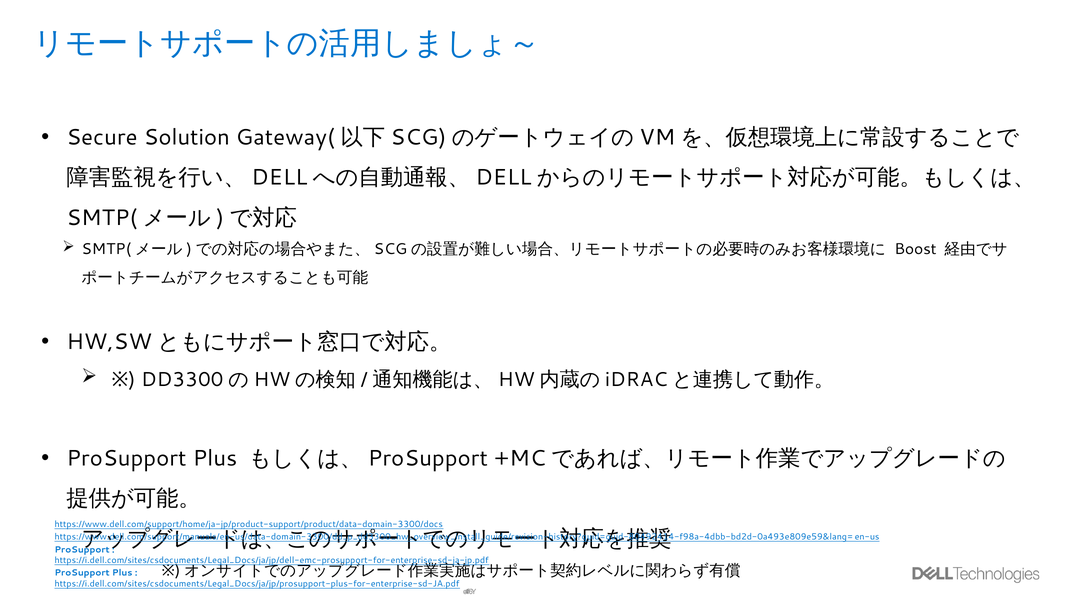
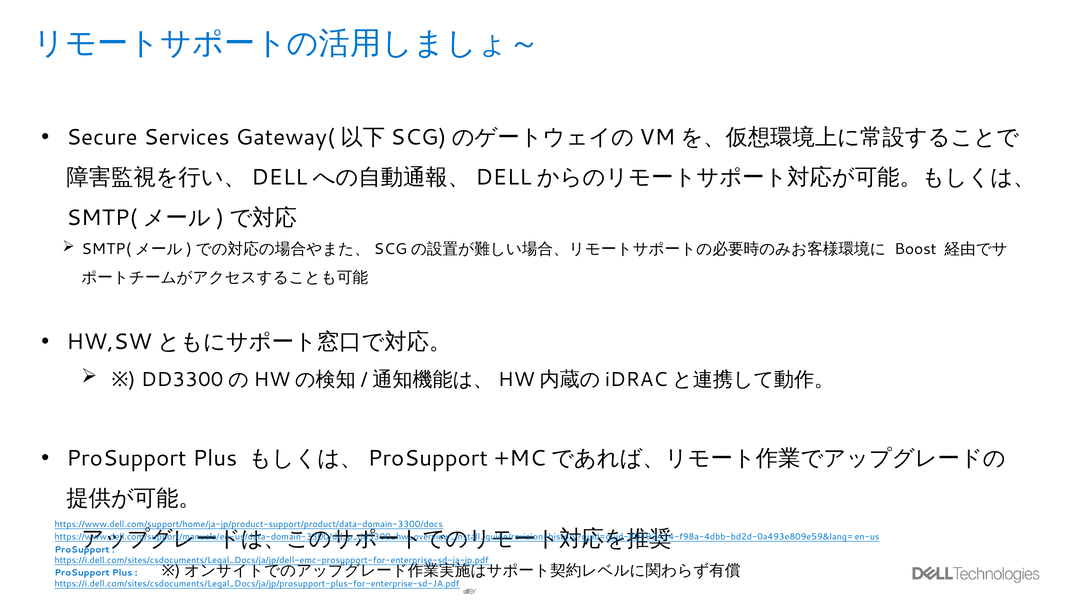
Solution: Solution -> Services (187, 137)
